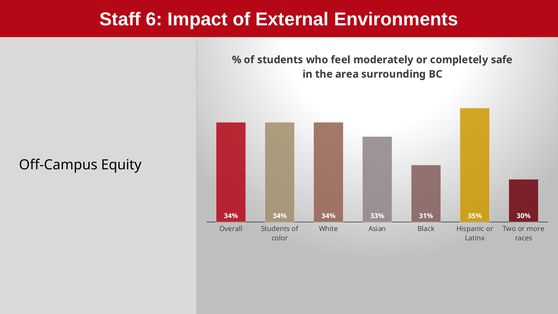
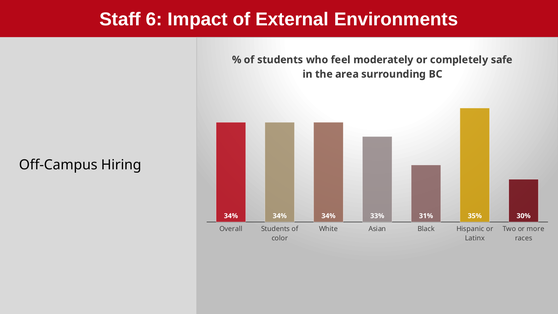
Equity: Equity -> Hiring (121, 165)
